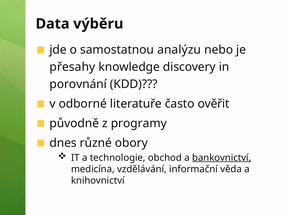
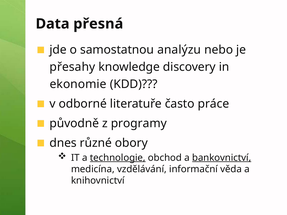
výběru: výběru -> přesná (98, 24)
porovnání: porovnání -> ekonomie (78, 84)
ověřit: ověřit -> práce (213, 104)
technologie underline: none -> present (118, 158)
